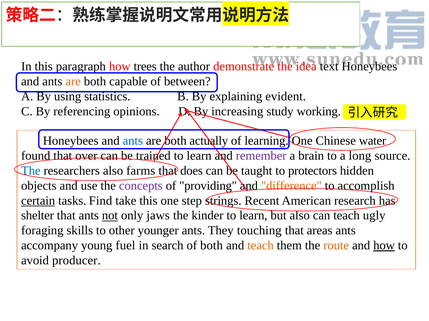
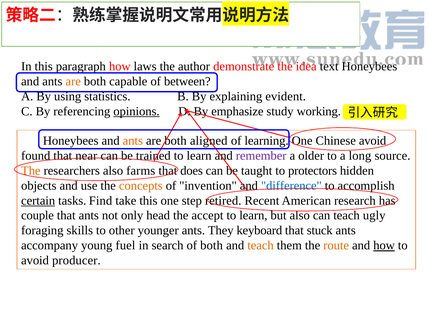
trees: trees -> laws (145, 66)
opinions underline: none -> present (137, 112)
increasing: increasing -> emphasize (237, 112)
ants colour: blue -> orange (133, 141)
actually: actually -> aligned (209, 141)
Chinese water: water -> avoid (373, 141)
over: over -> near (86, 156)
brain: brain -> older (311, 156)
The colour: blue -> orange (31, 171)
concepts colour: purple -> orange (141, 186)
providing: providing -> invention (208, 186)
difference colour: orange -> blue (291, 186)
strings: strings -> retired (223, 201)
shelter: shelter -> couple (38, 216)
not underline: present -> none (110, 216)
jaws: jaws -> head (158, 216)
kinder: kinder -> accept (207, 216)
touching: touching -> keyboard (259, 231)
areas: areas -> stuck (320, 231)
